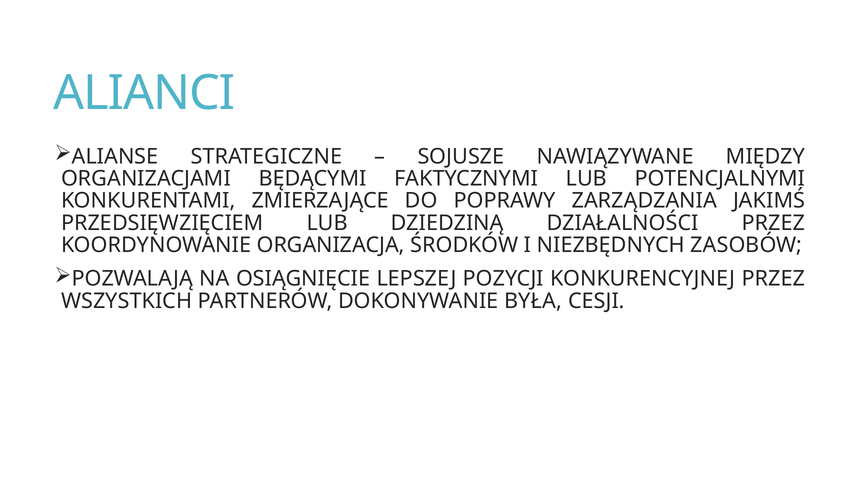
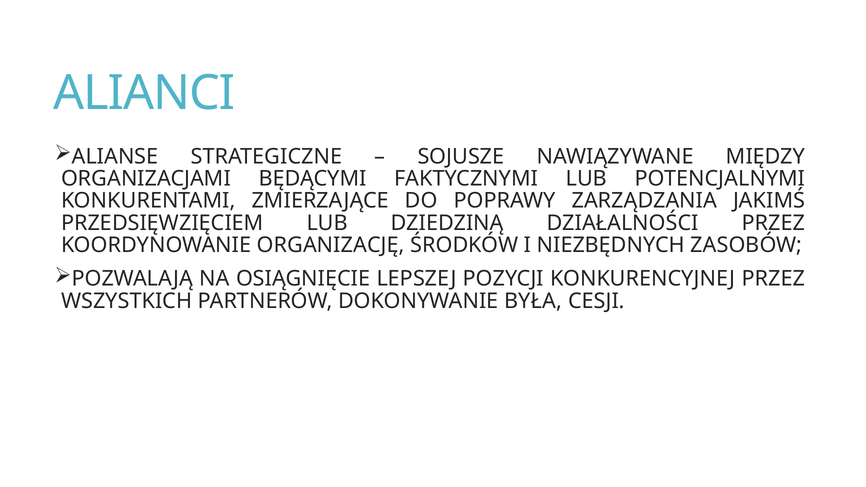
ORGANIZACJA: ORGANIZACJA -> ORGANIZACJĘ (331, 245)
